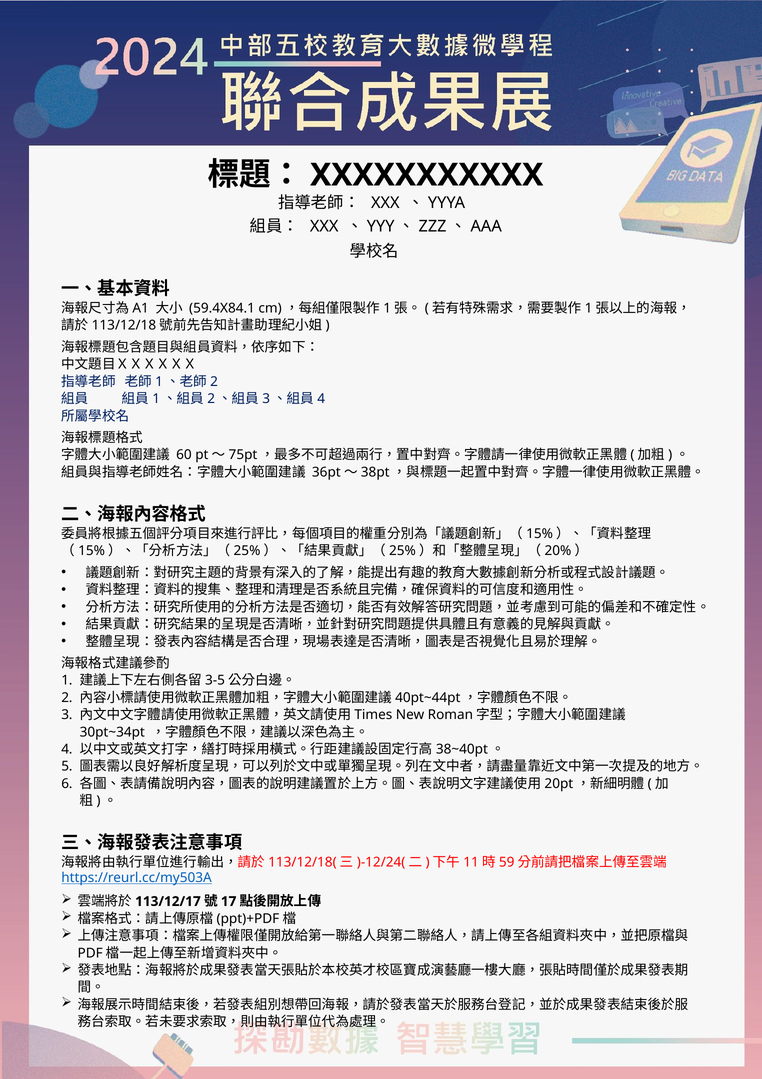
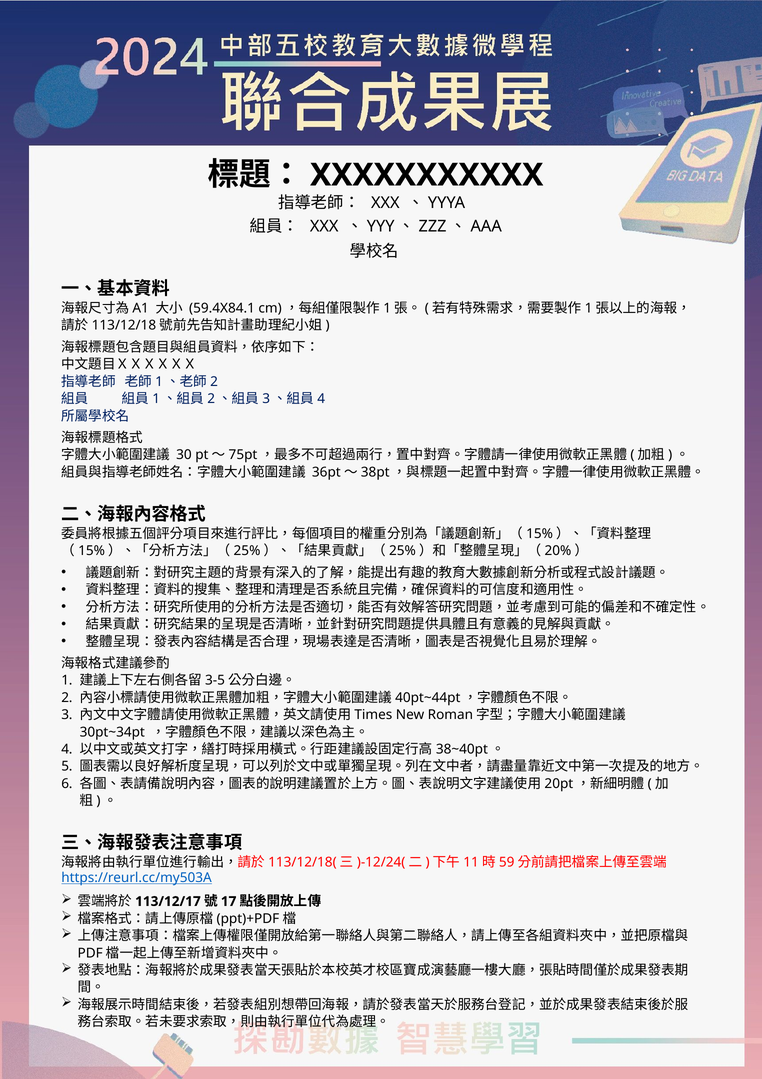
60: 60 -> 30 (184, 455)
